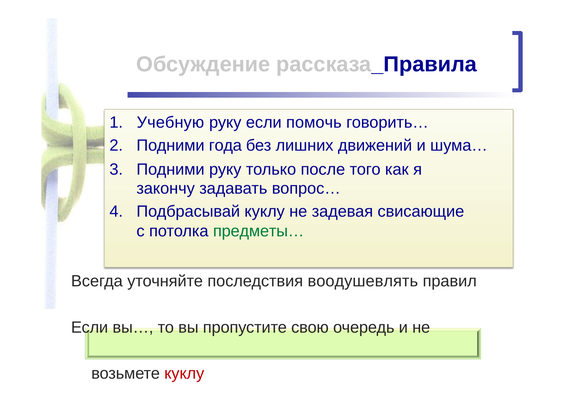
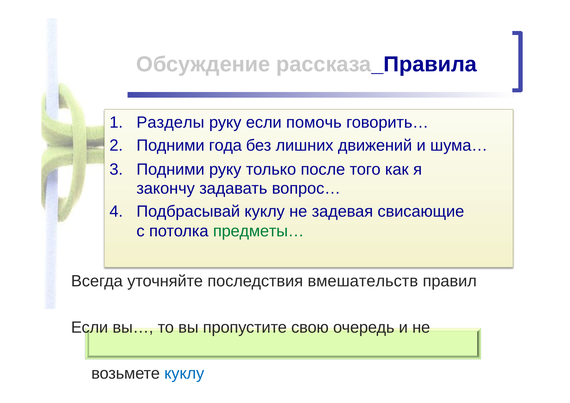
Учебную: Учебную -> Разделы (170, 123)
воодушевлять: воодушевлять -> вмешательств (363, 281)
куклу colour: red -> blue (184, 373)
